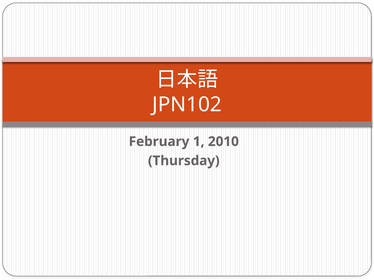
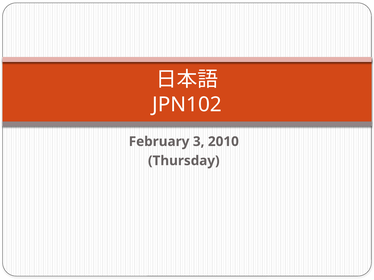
1: 1 -> 3 (199, 142)
